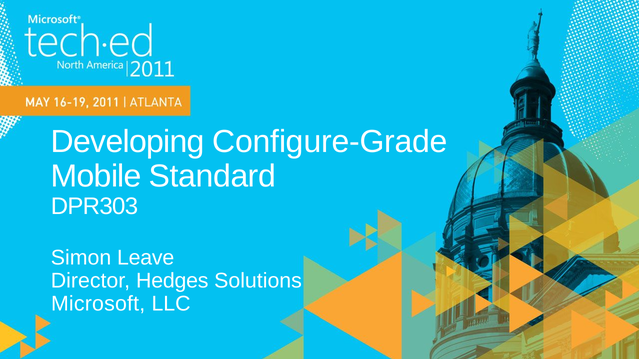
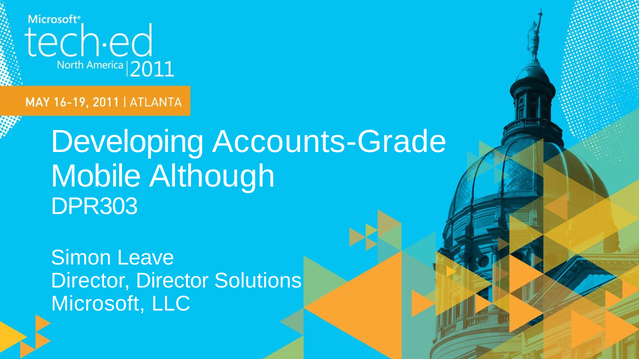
Configure-Grade: Configure-Grade -> Accounts-Grade (330, 142)
Standard: Standard -> Although (212, 177)
Director Hedges: Hedges -> Director (172, 281)
